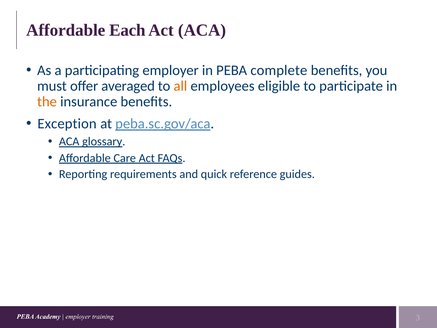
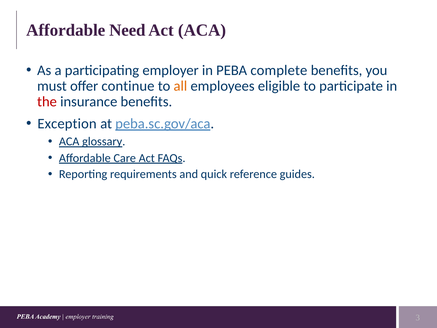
Each: Each -> Need (127, 30)
averaged: averaged -> continue (128, 86)
the colour: orange -> red (47, 102)
